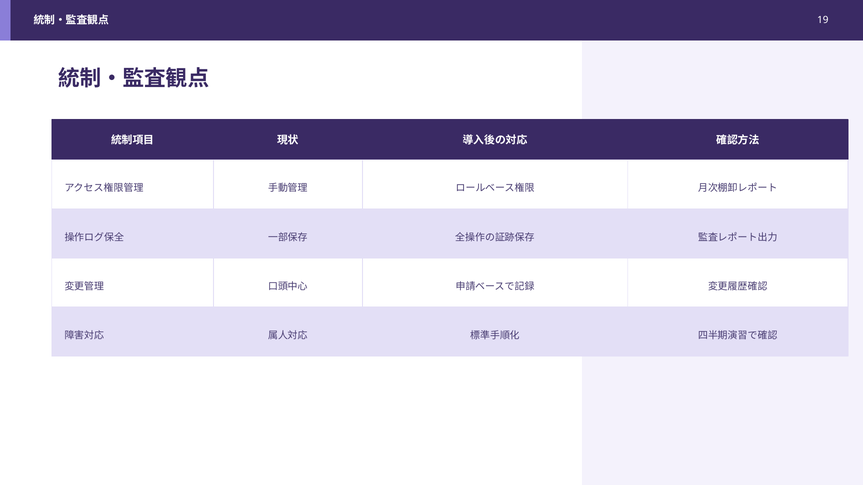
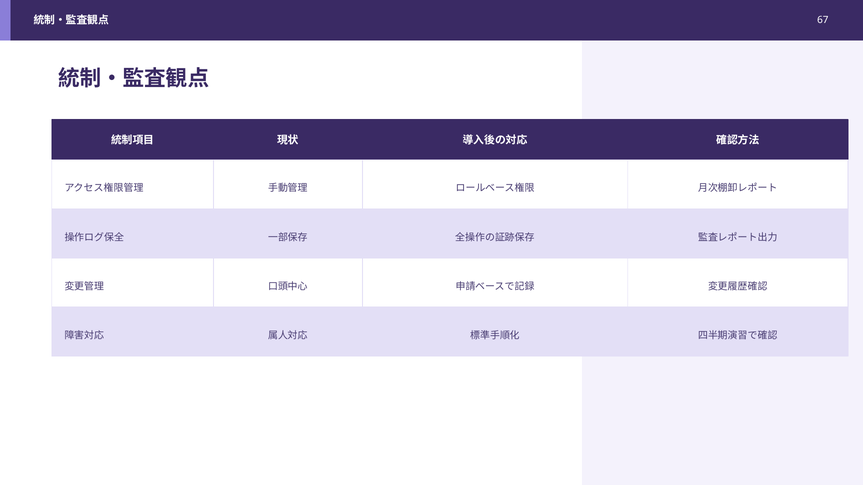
19: 19 -> 67 (823, 20)
